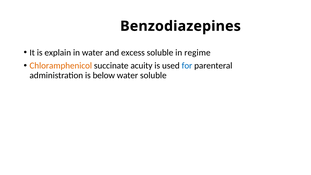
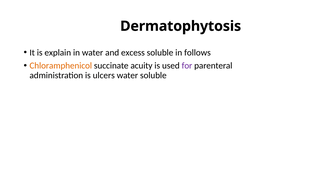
Benzodiazepines: Benzodiazepines -> Dermatophytosis (181, 26)
regime: regime -> follows (197, 53)
for colour: blue -> purple (187, 66)
below: below -> ulcers (104, 75)
